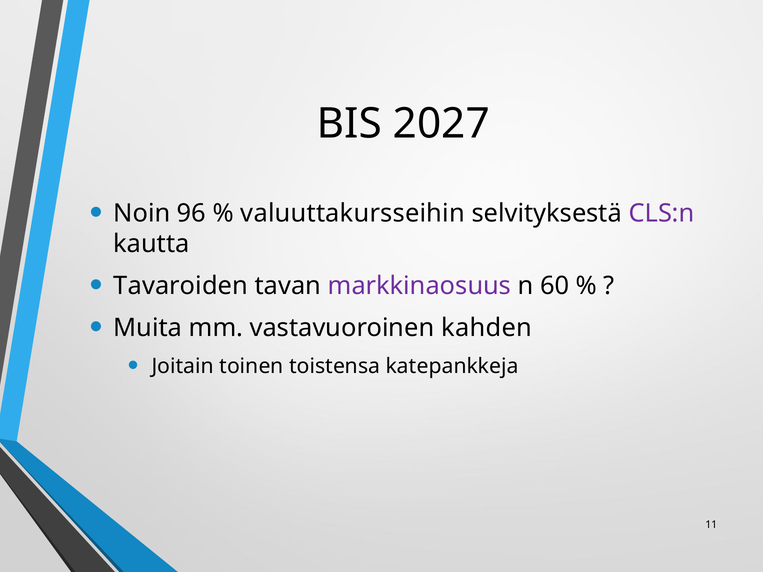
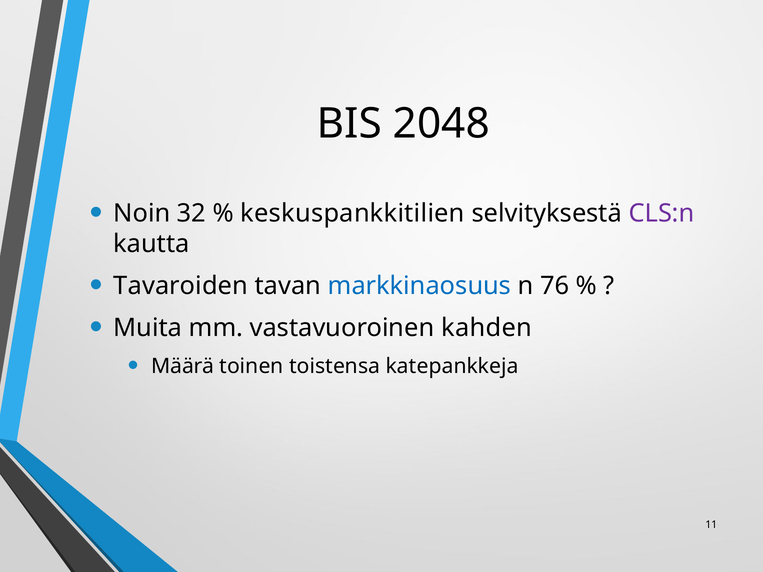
2027: 2027 -> 2048 (441, 124)
96: 96 -> 32 (192, 214)
valuuttakursseihin: valuuttakursseihin -> keskuspankkitilien (353, 214)
markkinaosuus colour: purple -> blue (419, 286)
60: 60 -> 76 (555, 286)
Joitain: Joitain -> Määrä (183, 366)
